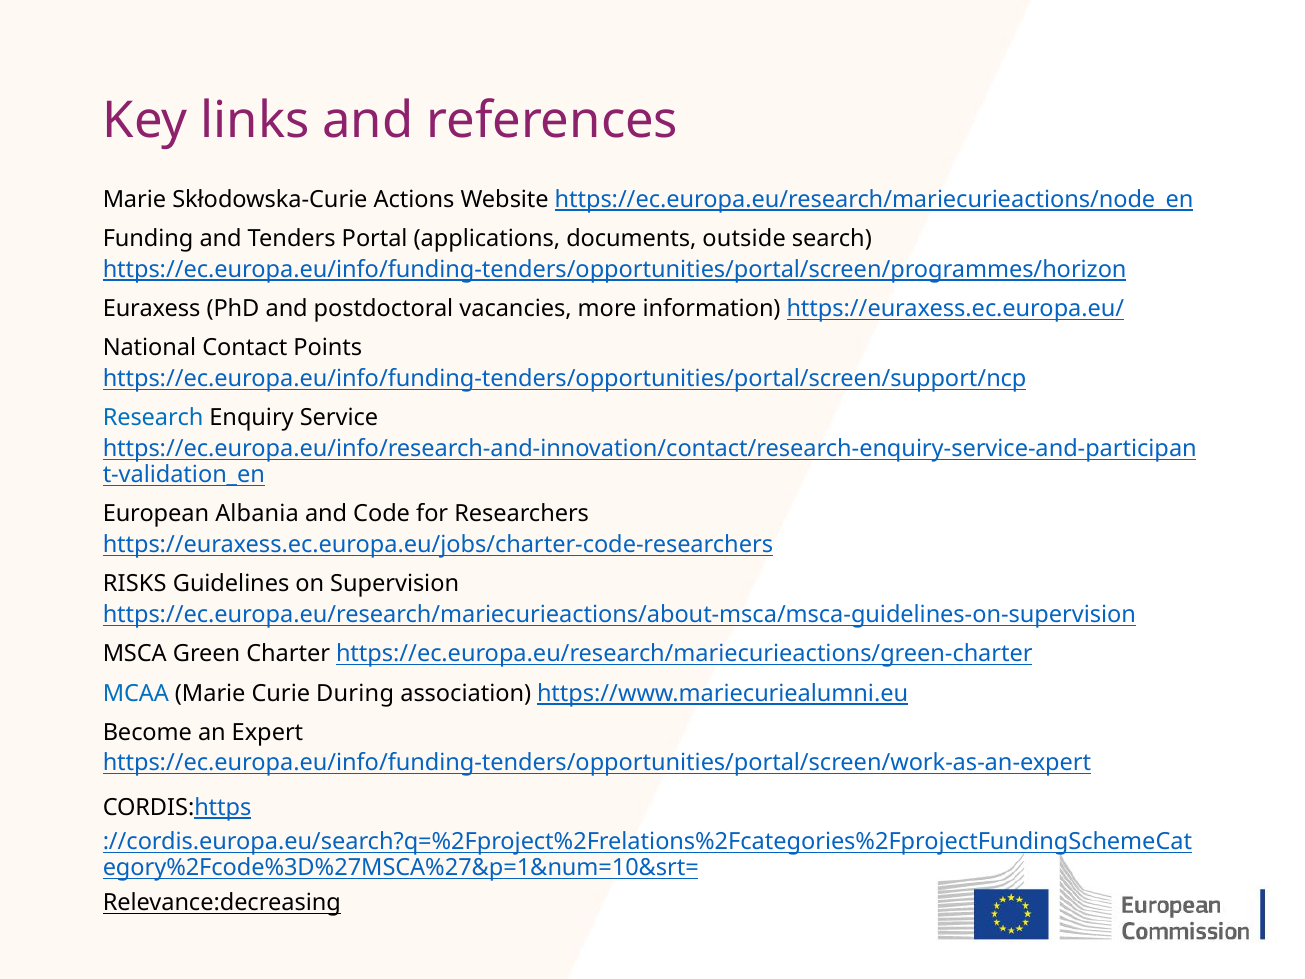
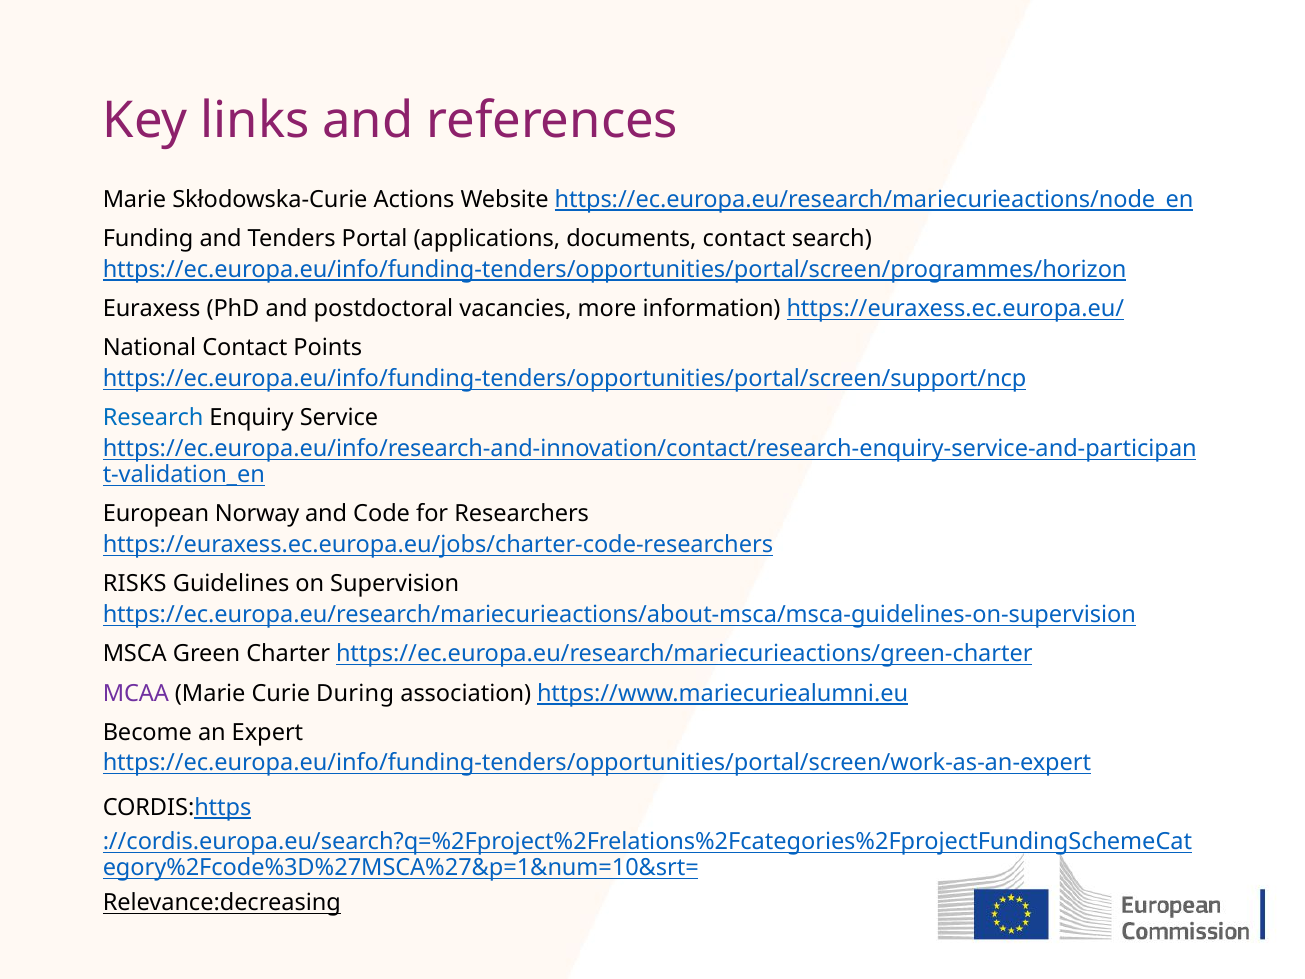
documents outside: outside -> contact (744, 238)
Albania: Albania -> Norway (257, 514)
MCAA colour: blue -> purple (136, 693)
